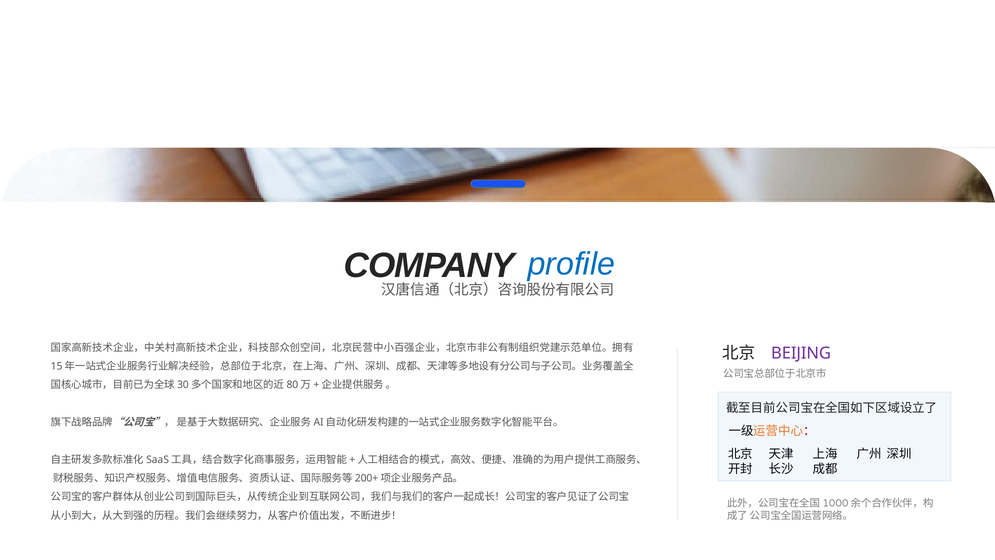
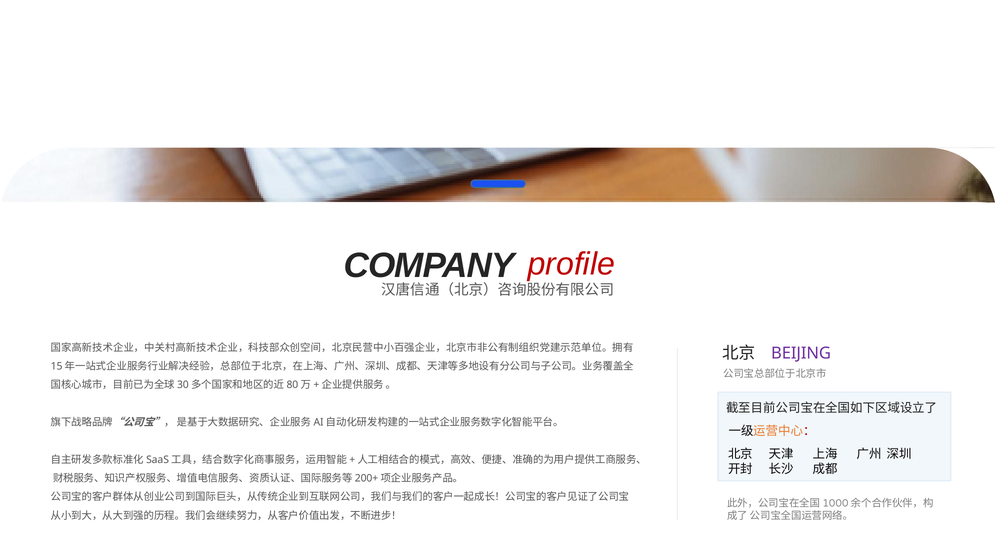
profile colour: blue -> red (571, 264)
